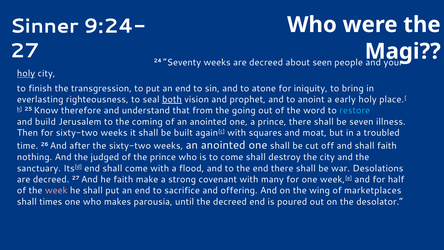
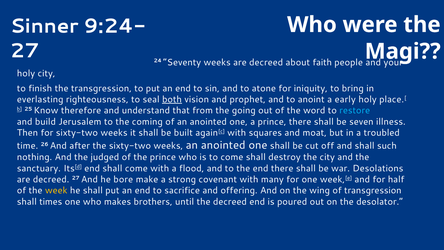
seen: seen -> faith (322, 62)
holy underline: present -> none (26, 73)
shall faith: faith -> such (387, 146)
he faith: faith -> bore (123, 179)
week colour: pink -> yellow (56, 190)
of marketplaces: marketplaces -> transgression (373, 190)
parousia: parousia -> brothers (153, 201)
